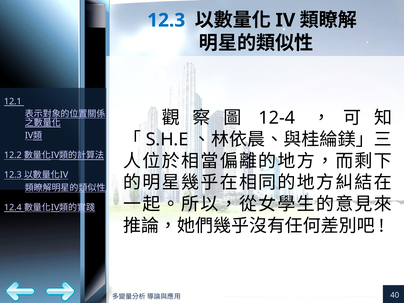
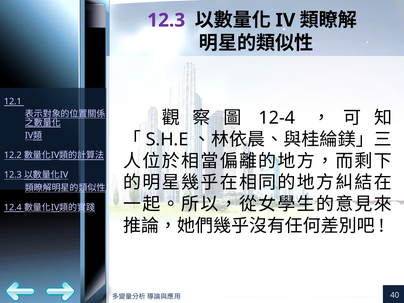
12.3 colour: blue -> purple (166, 20)
